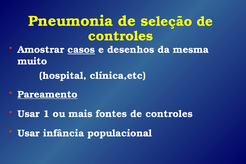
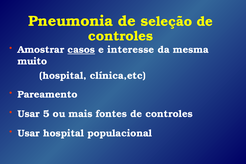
desenhos: desenhos -> interesse (131, 50)
Pareamento underline: present -> none (48, 94)
1: 1 -> 5 (46, 114)
Usar infância: infância -> hospital (64, 133)
